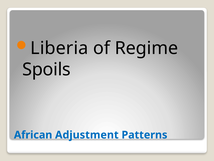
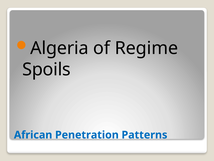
Liberia: Liberia -> Algeria (59, 48)
Adjustment: Adjustment -> Penetration (87, 135)
